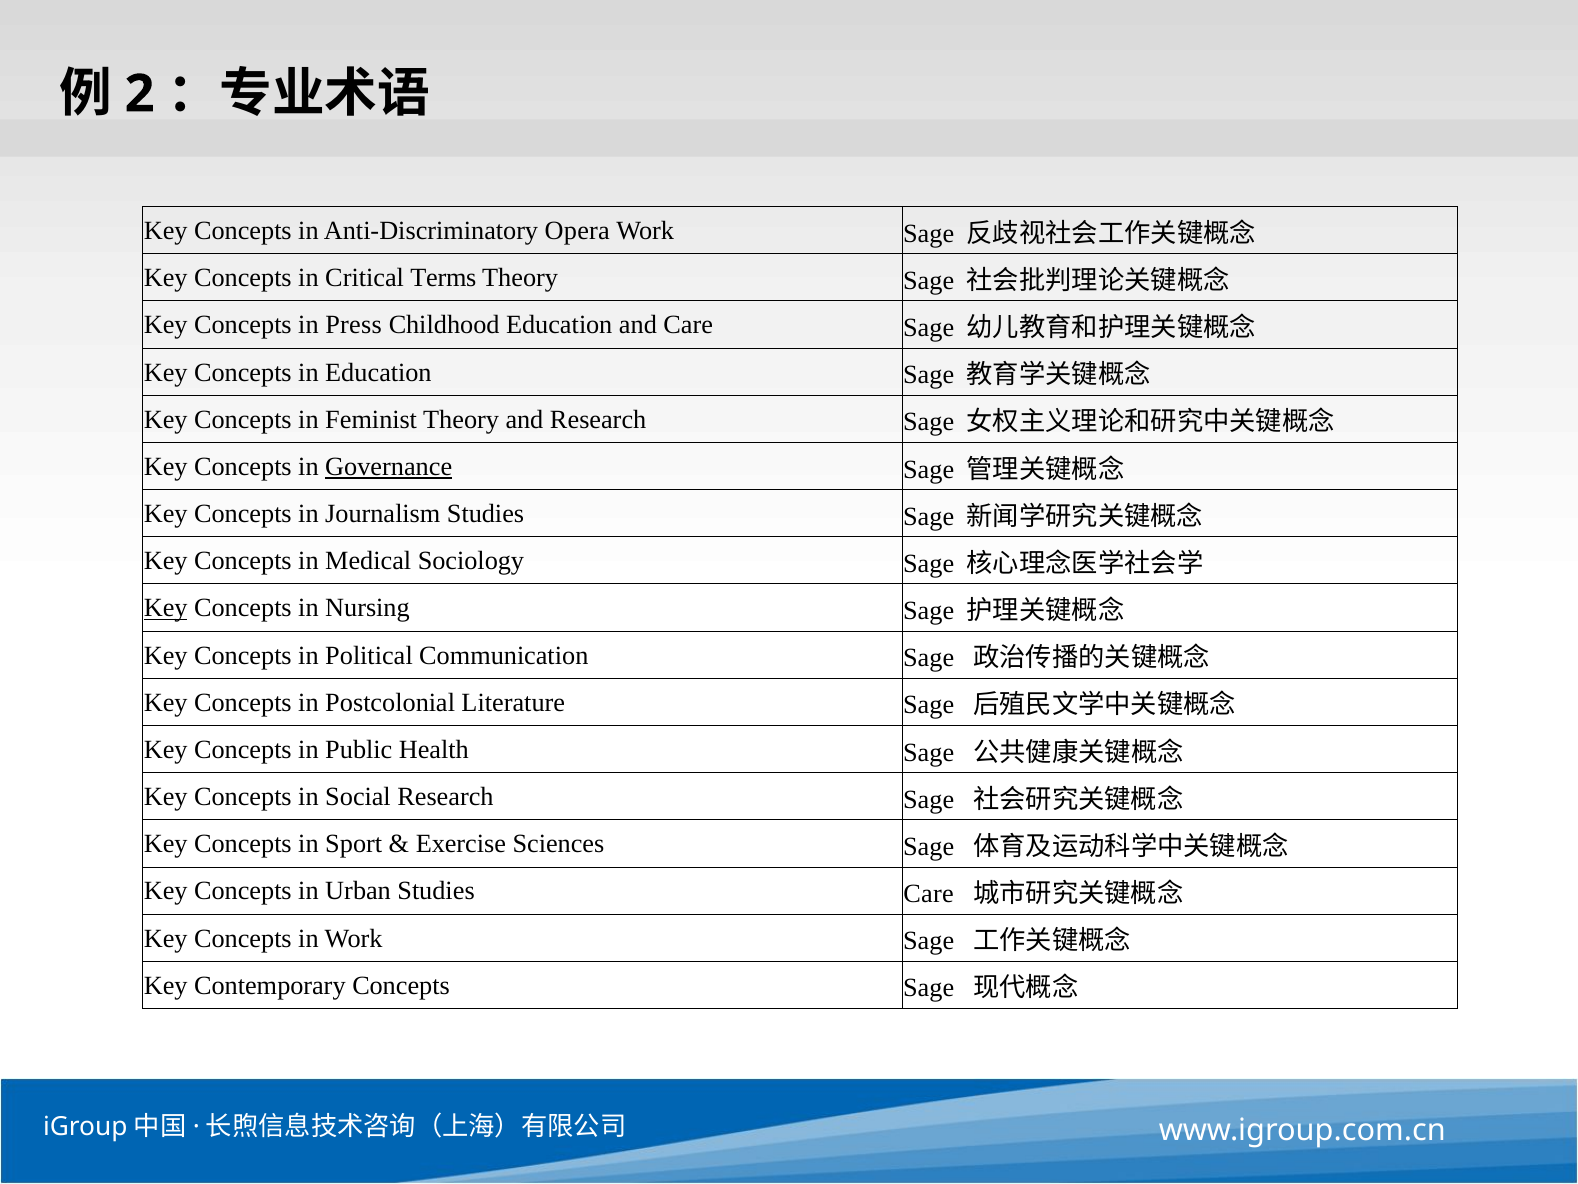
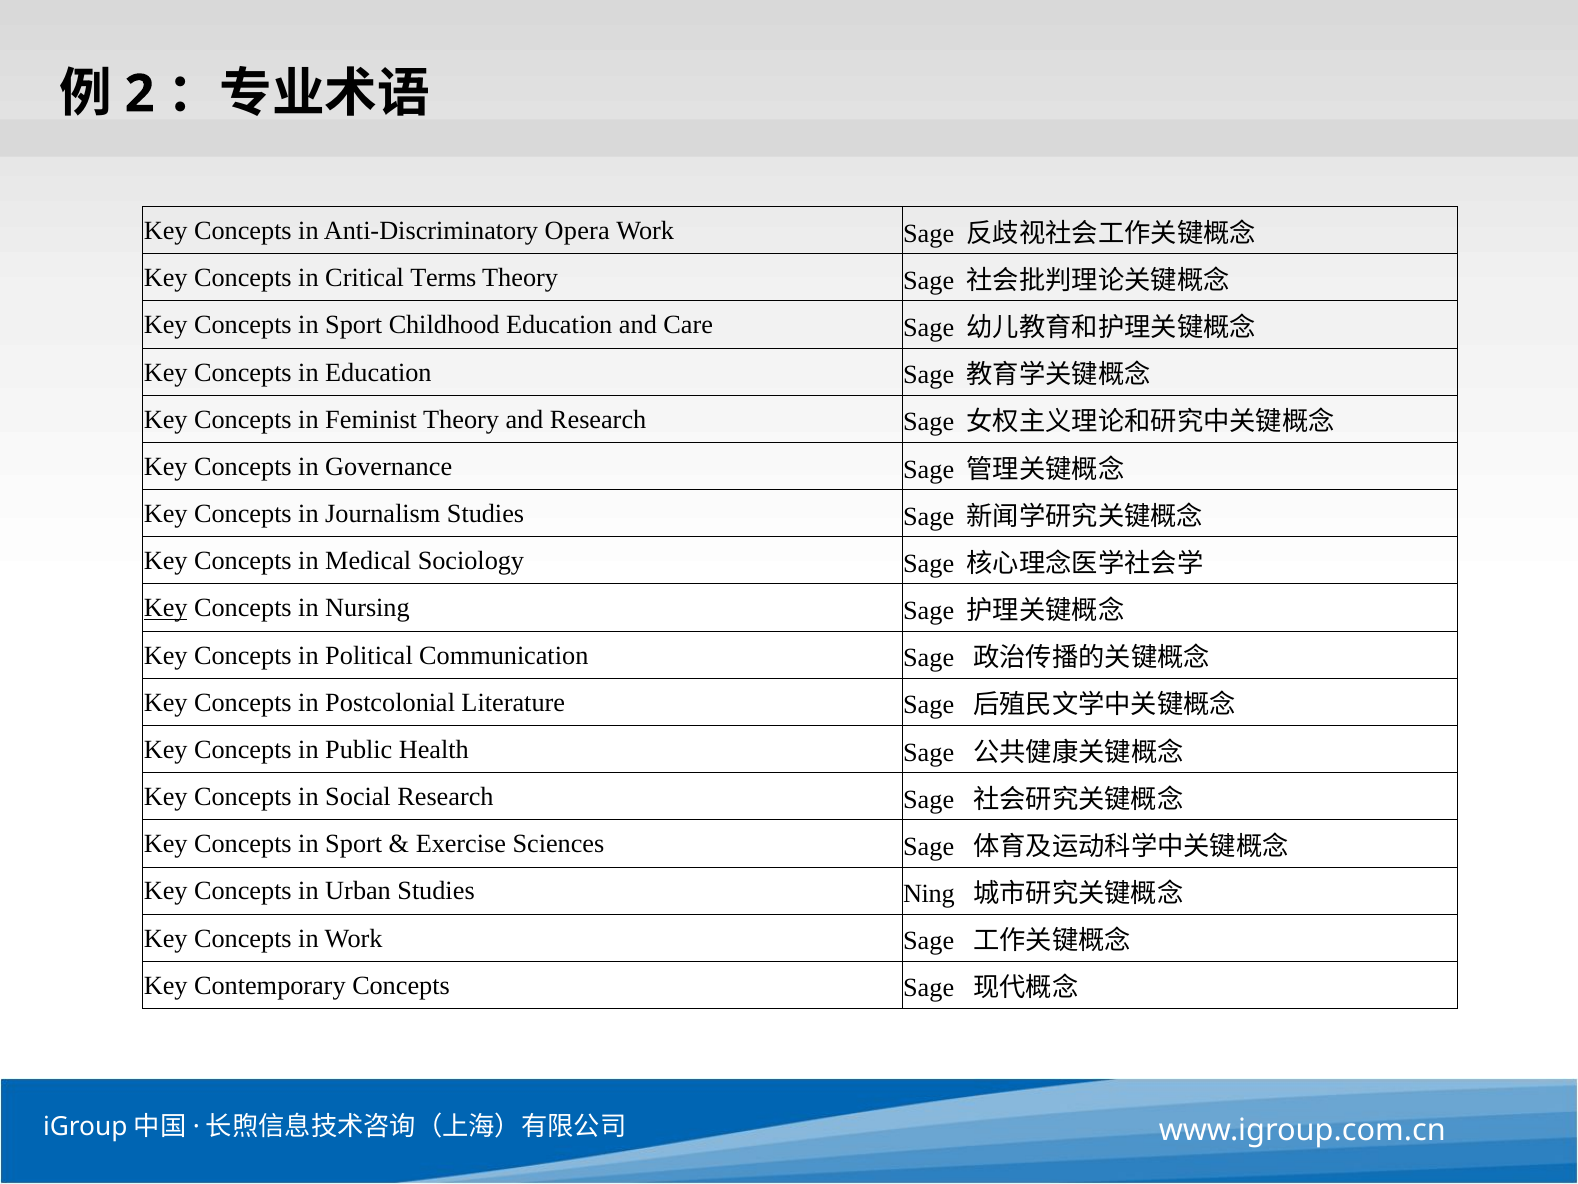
Press: Press -> Sport (354, 325)
Governance underline: present -> none (389, 467)
Studies Care: Care -> Ning (929, 894)
